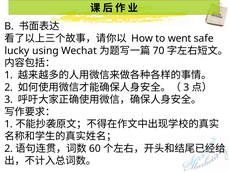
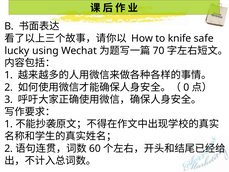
went: went -> knife (180, 38)
3: 3 -> 0 (186, 87)
